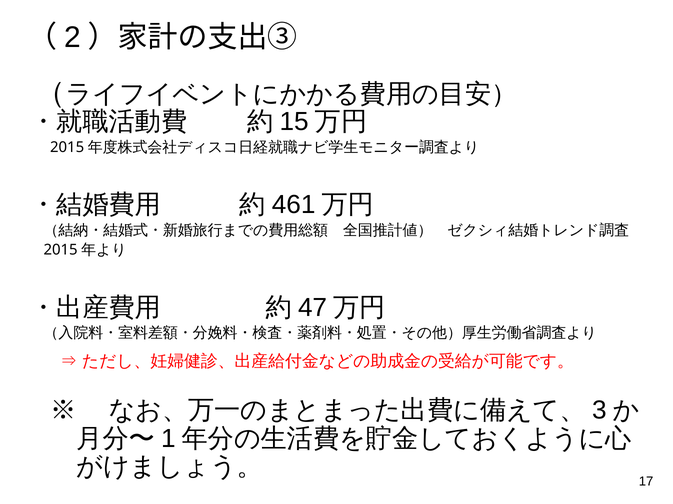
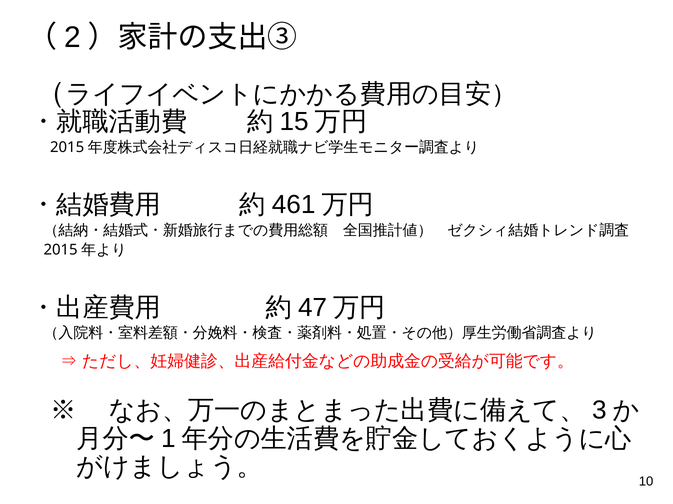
17: 17 -> 10 (646, 482)
